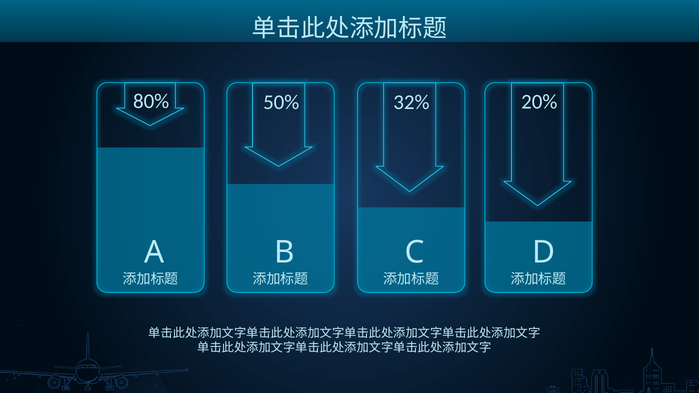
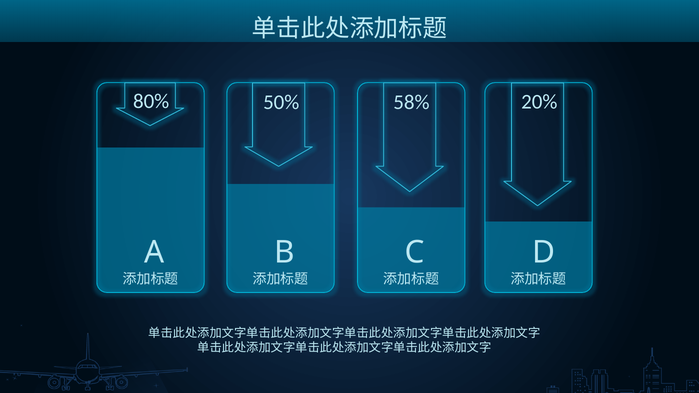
32%: 32% -> 58% (411, 102)
